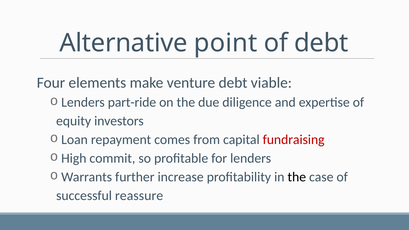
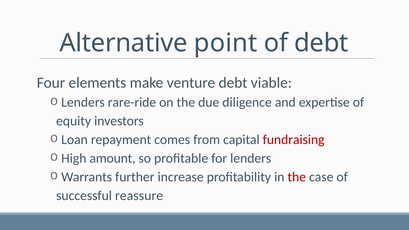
part-ride: part-ride -> rare-ride (132, 102)
commit: commit -> amount (113, 158)
the colour: black -> red (297, 177)
